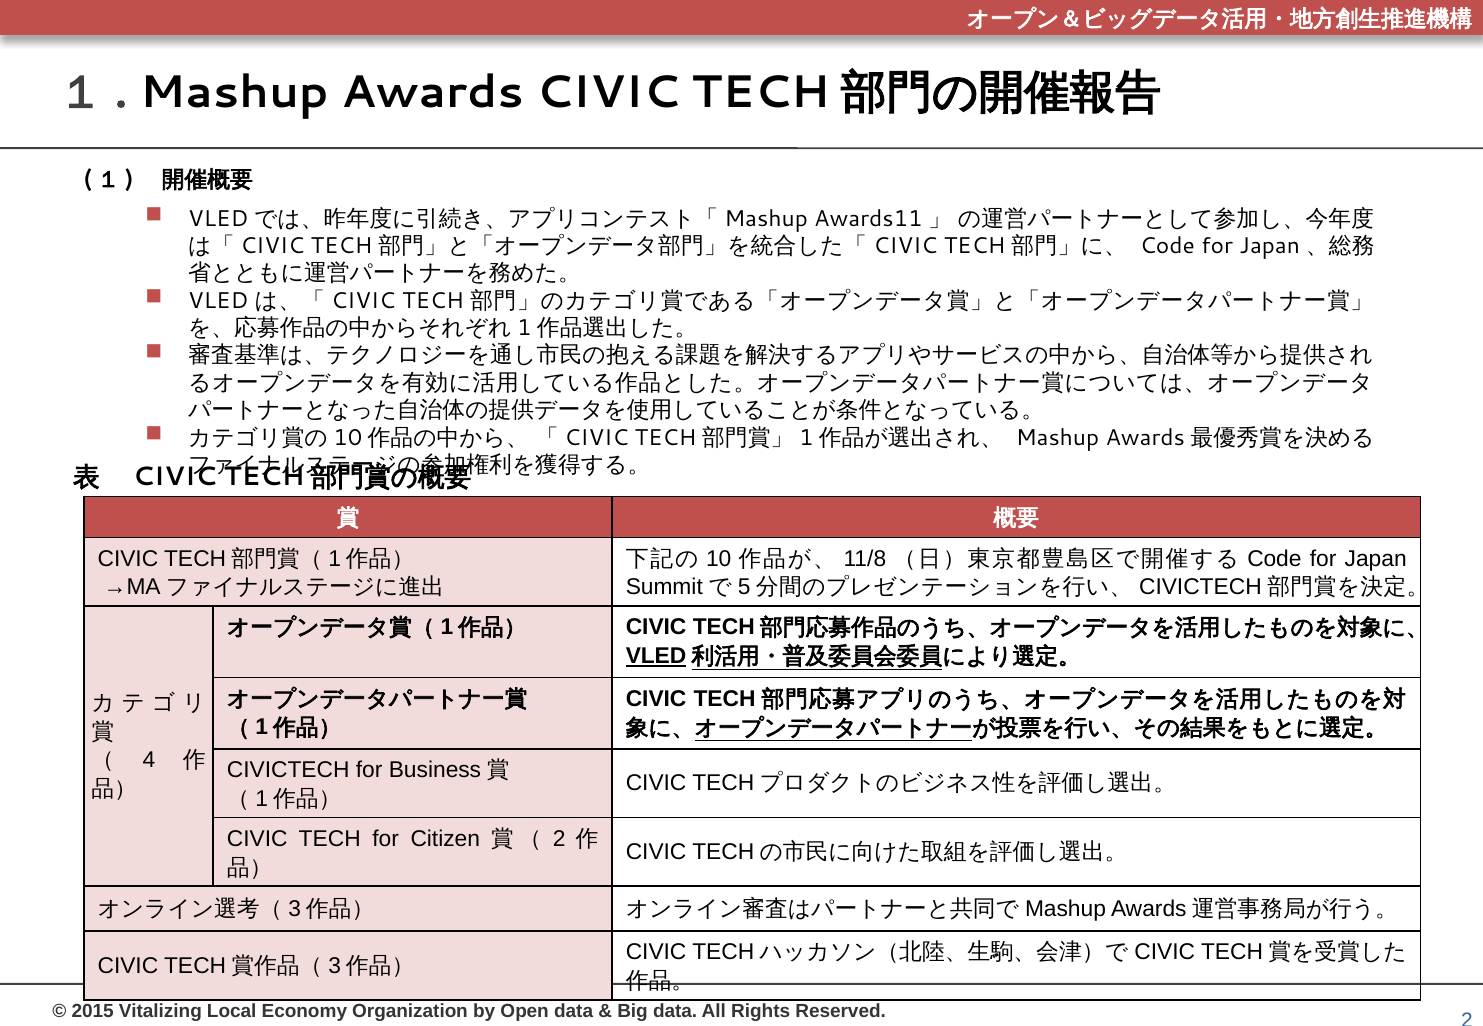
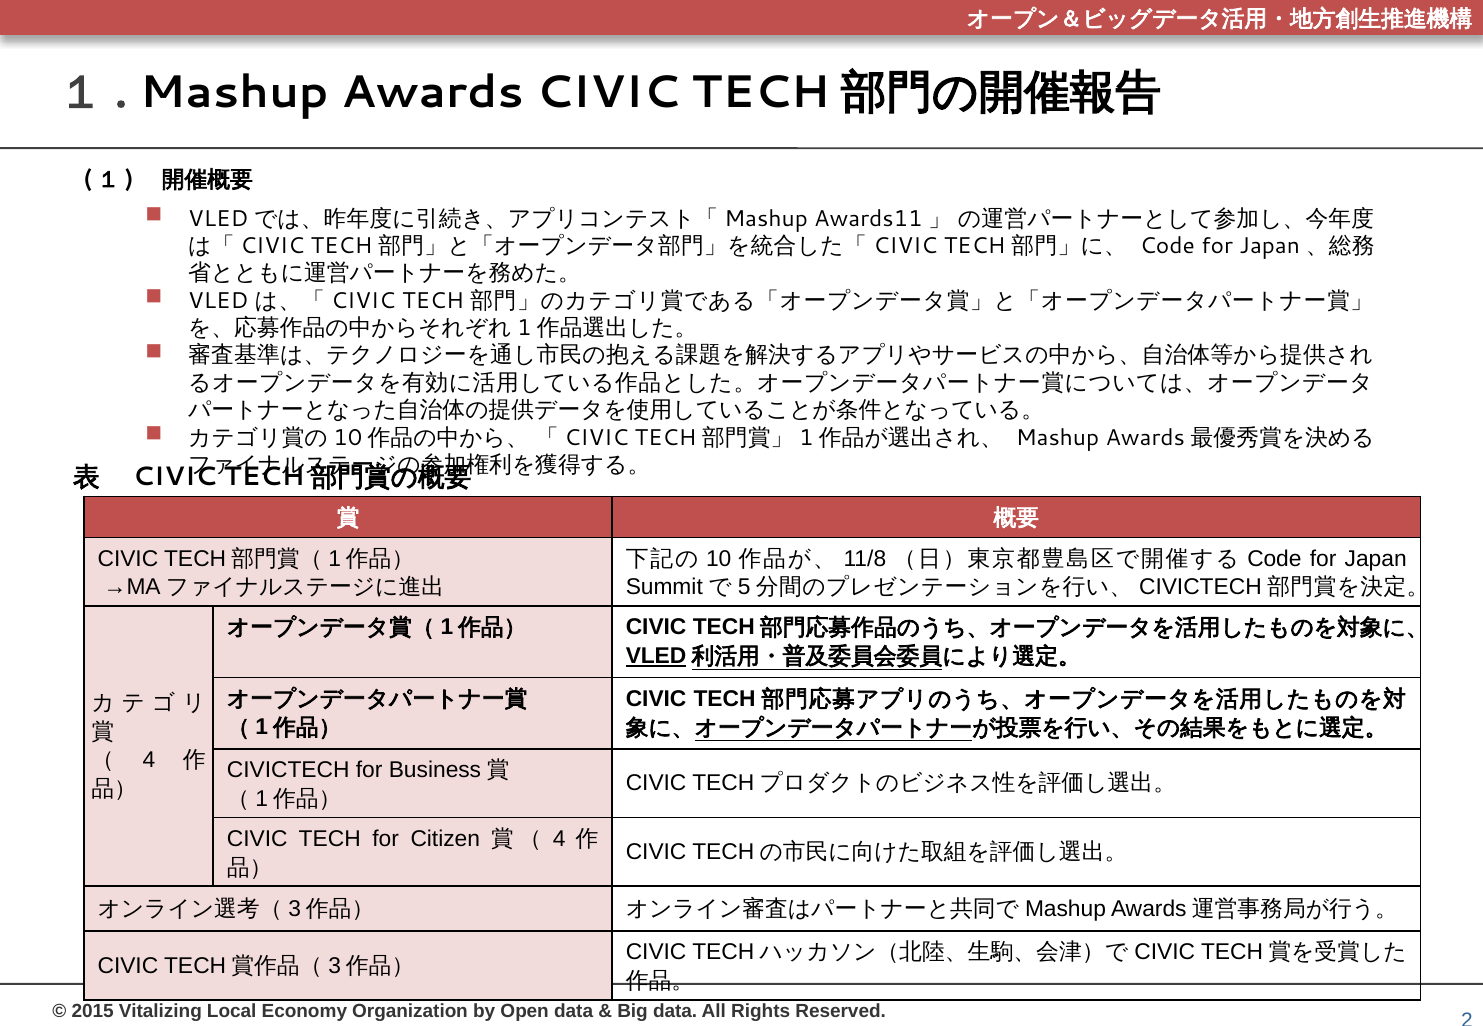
2: 2 -> 4 (559, 839)
